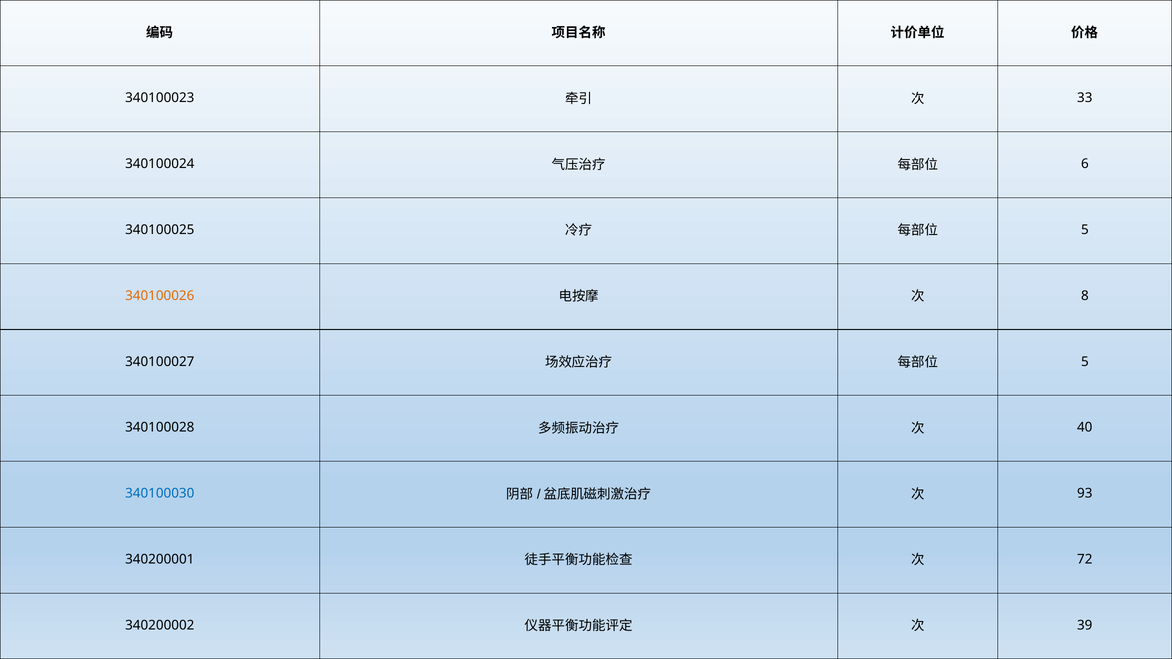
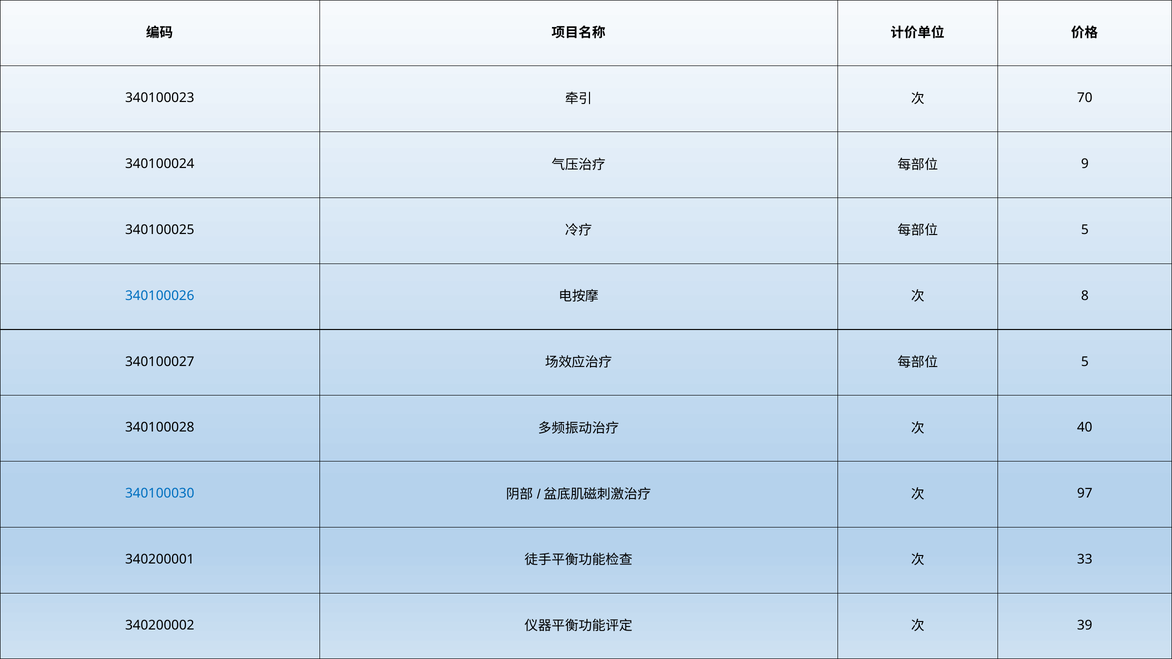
33: 33 -> 70 (1085, 98)
6: 6 -> 9 (1085, 164)
340100026 colour: orange -> blue (160, 296)
93: 93 -> 97 (1085, 494)
72: 72 -> 33 (1085, 560)
